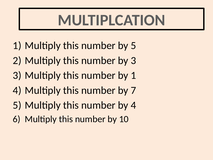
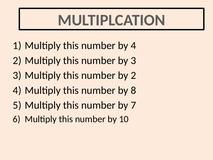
by 5: 5 -> 4 (133, 45)
by 1: 1 -> 2 (133, 75)
7: 7 -> 8 (133, 90)
by 4: 4 -> 7 (133, 105)
